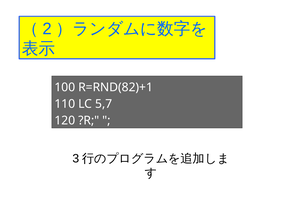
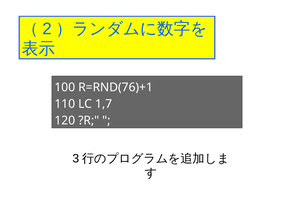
R=RND(82)+1: R=RND(82)+1 -> R=RND(76)+1 (116, 87)
5,7: 5,7 -> 1,7 (104, 104)
